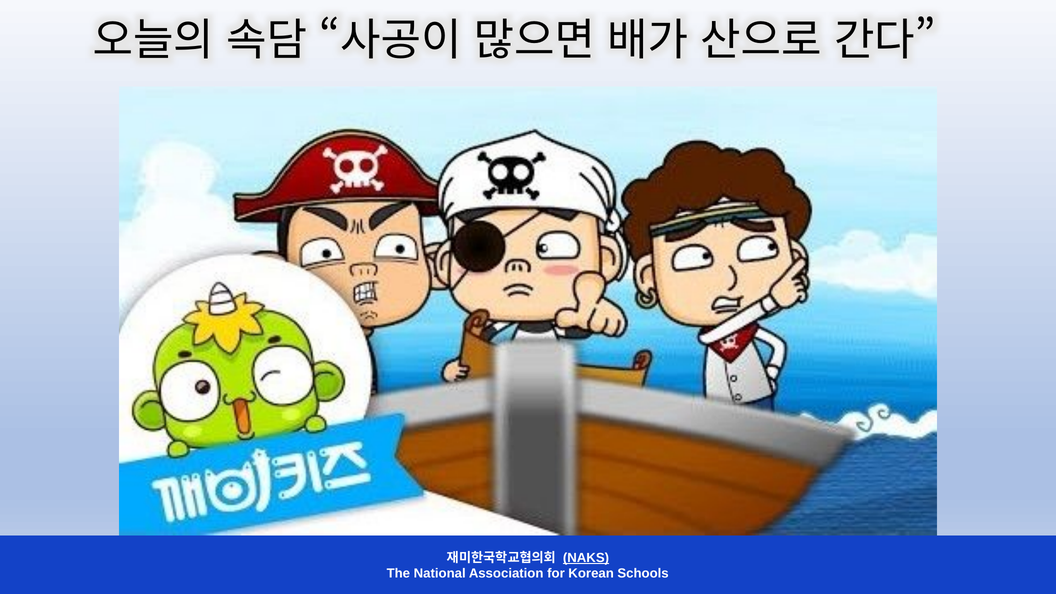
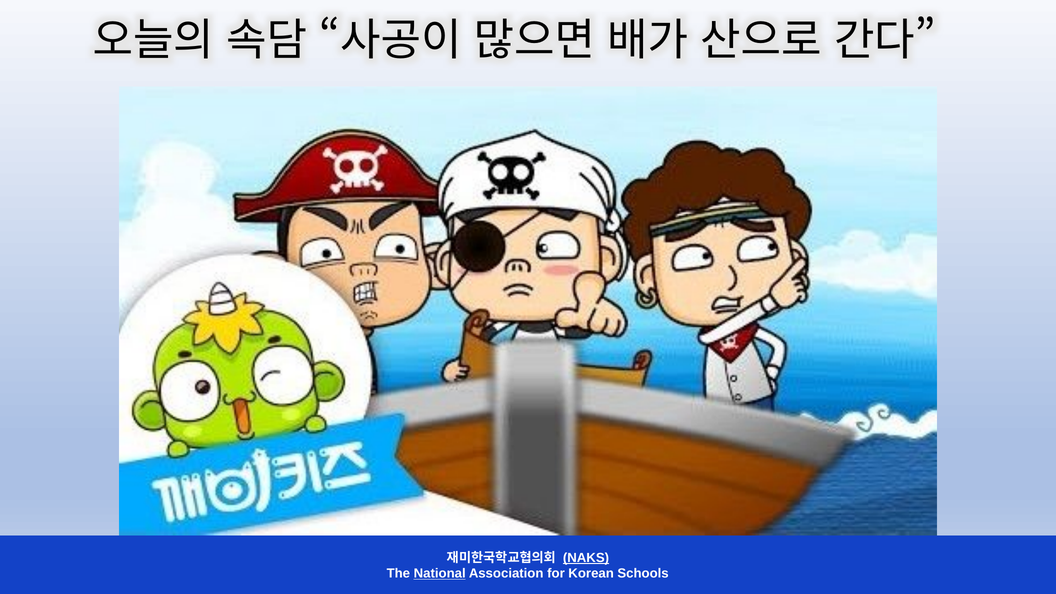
National underline: none -> present (440, 574)
